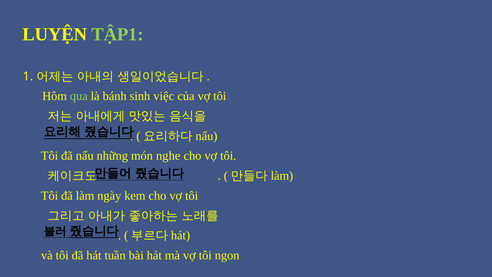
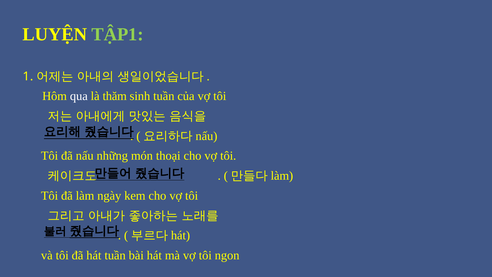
qua colour: light green -> white (79, 96)
bánh: bánh -> thăm (115, 96)
sinh việc: việc -> tuần (164, 96)
nghe: nghe -> thoại (168, 156)
